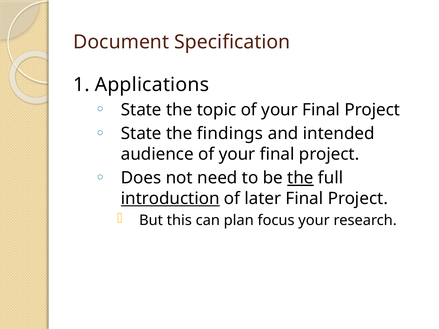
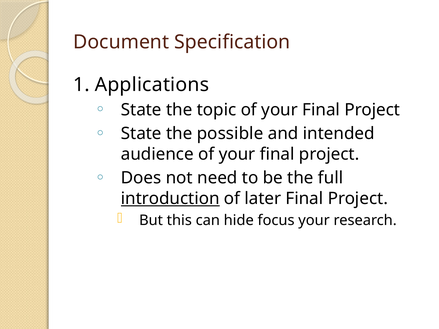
findings: findings -> possible (230, 134)
the underline: present -> none (300, 178)
plan: plan -> hide (239, 220)
